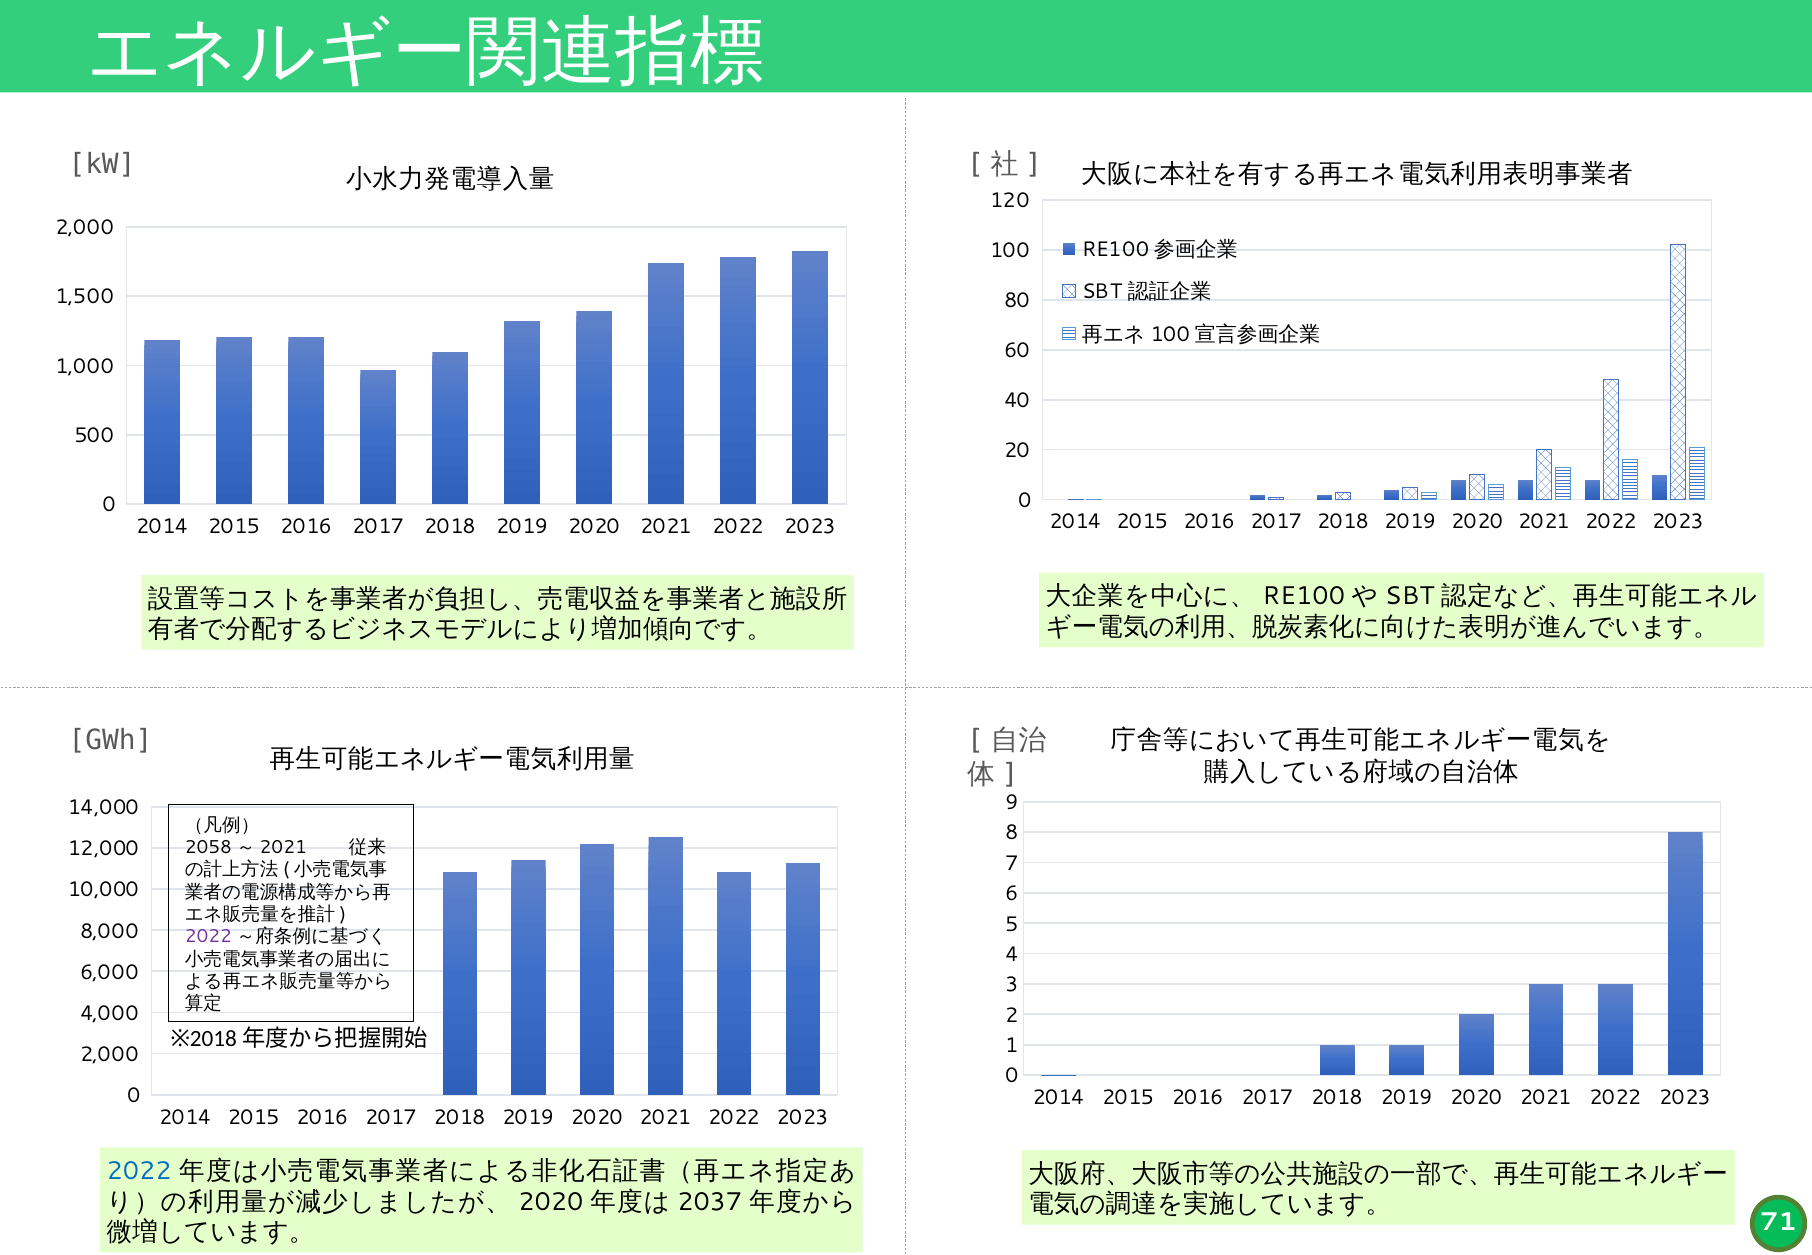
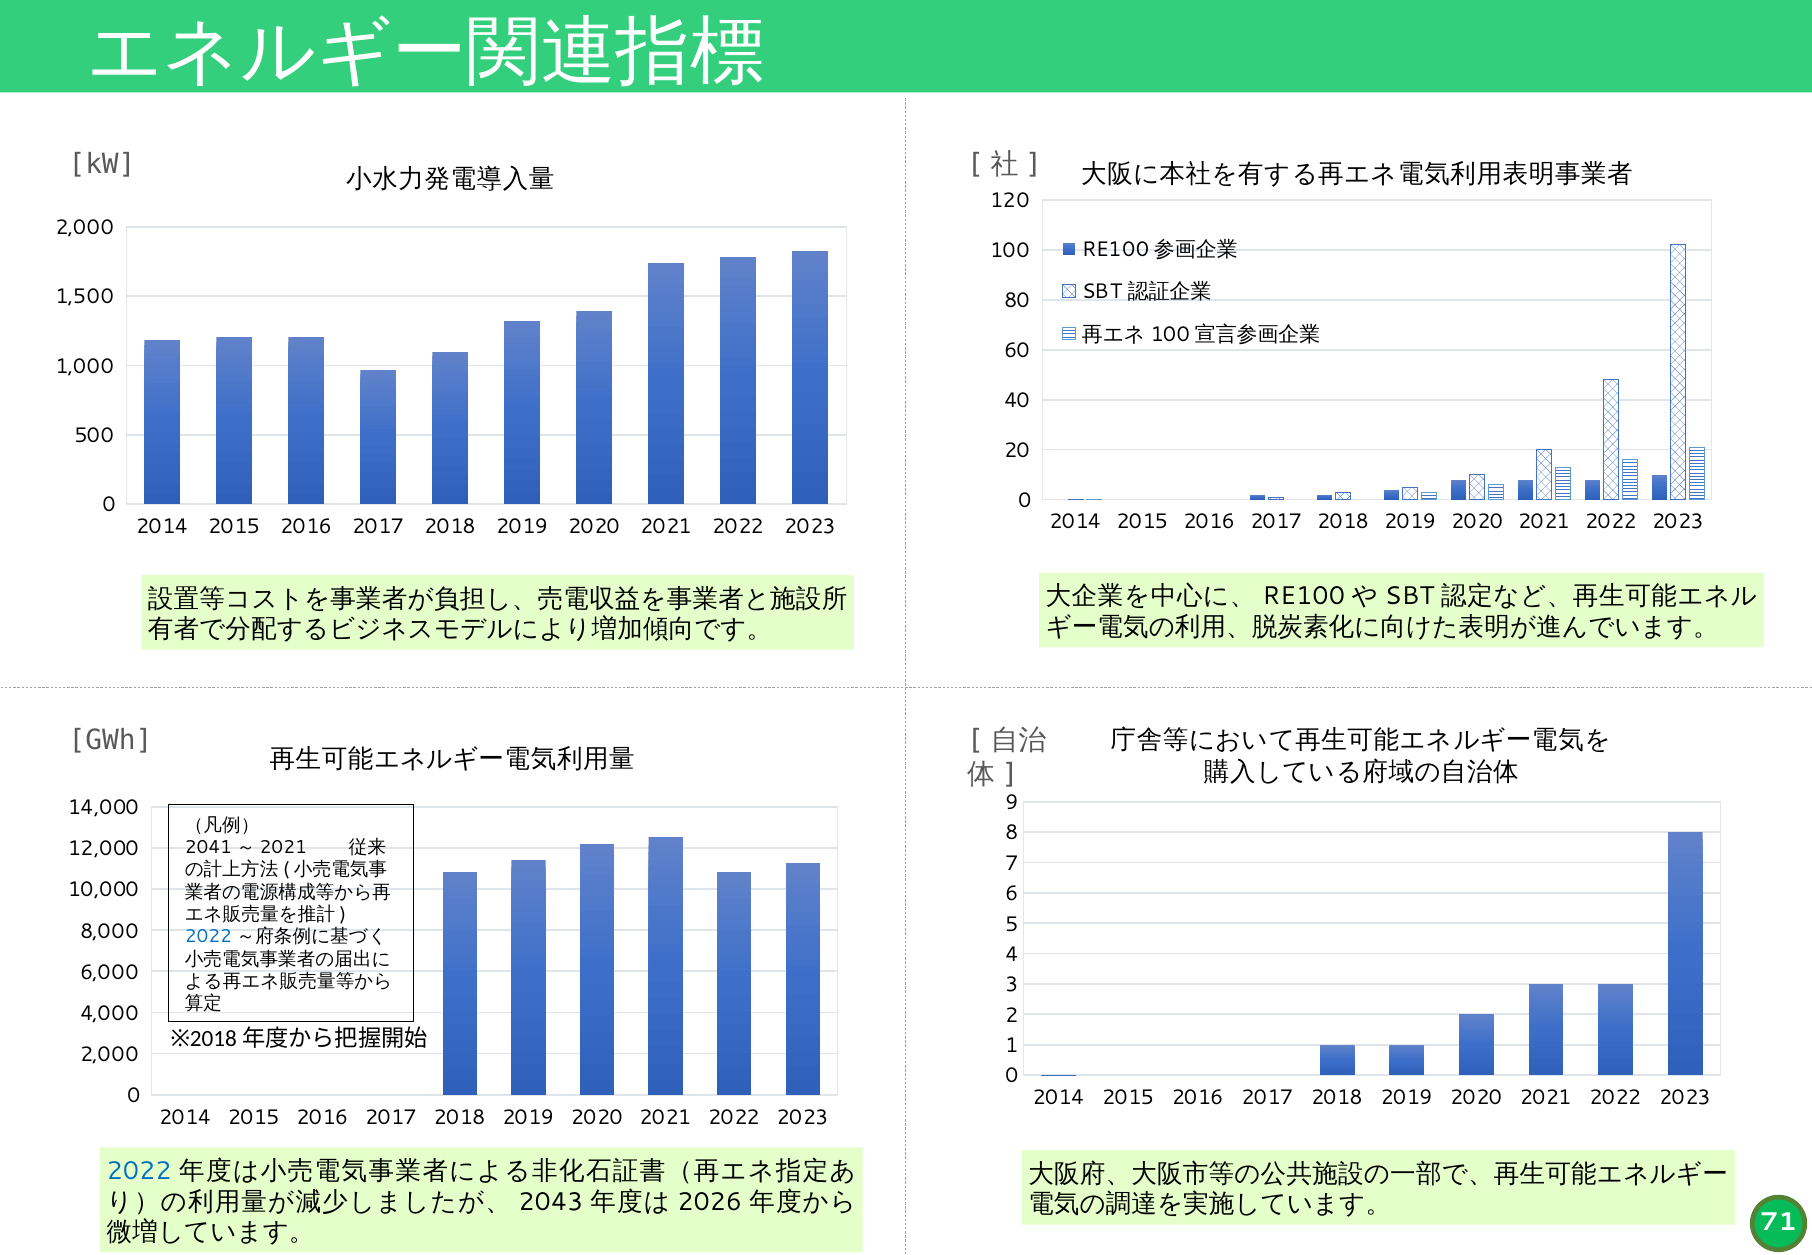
2058: 2058 -> 2041 (208, 847)
2022 colour: purple -> blue (208, 936)
2020: 2020 -> 2043 (551, 1201)
2037: 2037 -> 2026 (710, 1201)
